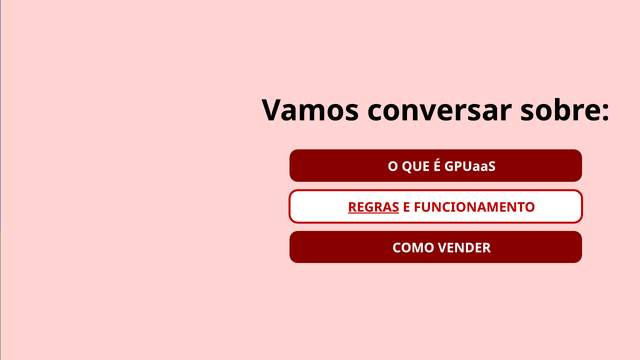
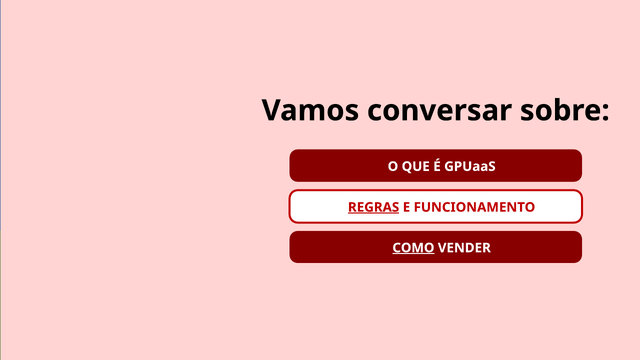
COMO underline: none -> present (413, 248)
